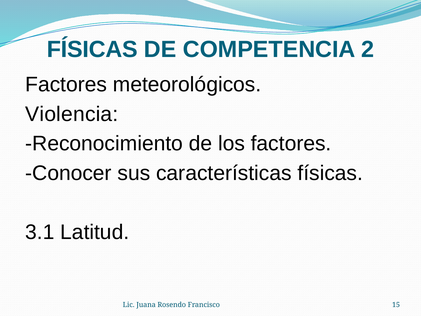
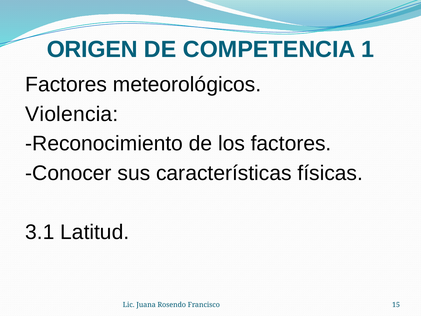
FÍSICAS: FÍSICAS -> ORIGEN (92, 49)
2: 2 -> 1 (368, 49)
